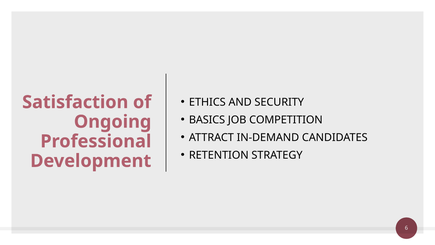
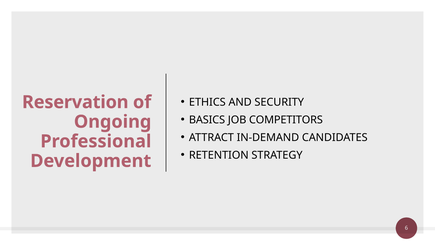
Satisfaction: Satisfaction -> Reservation (75, 102)
COMPETITION: COMPETITION -> COMPETITORS (286, 120)
